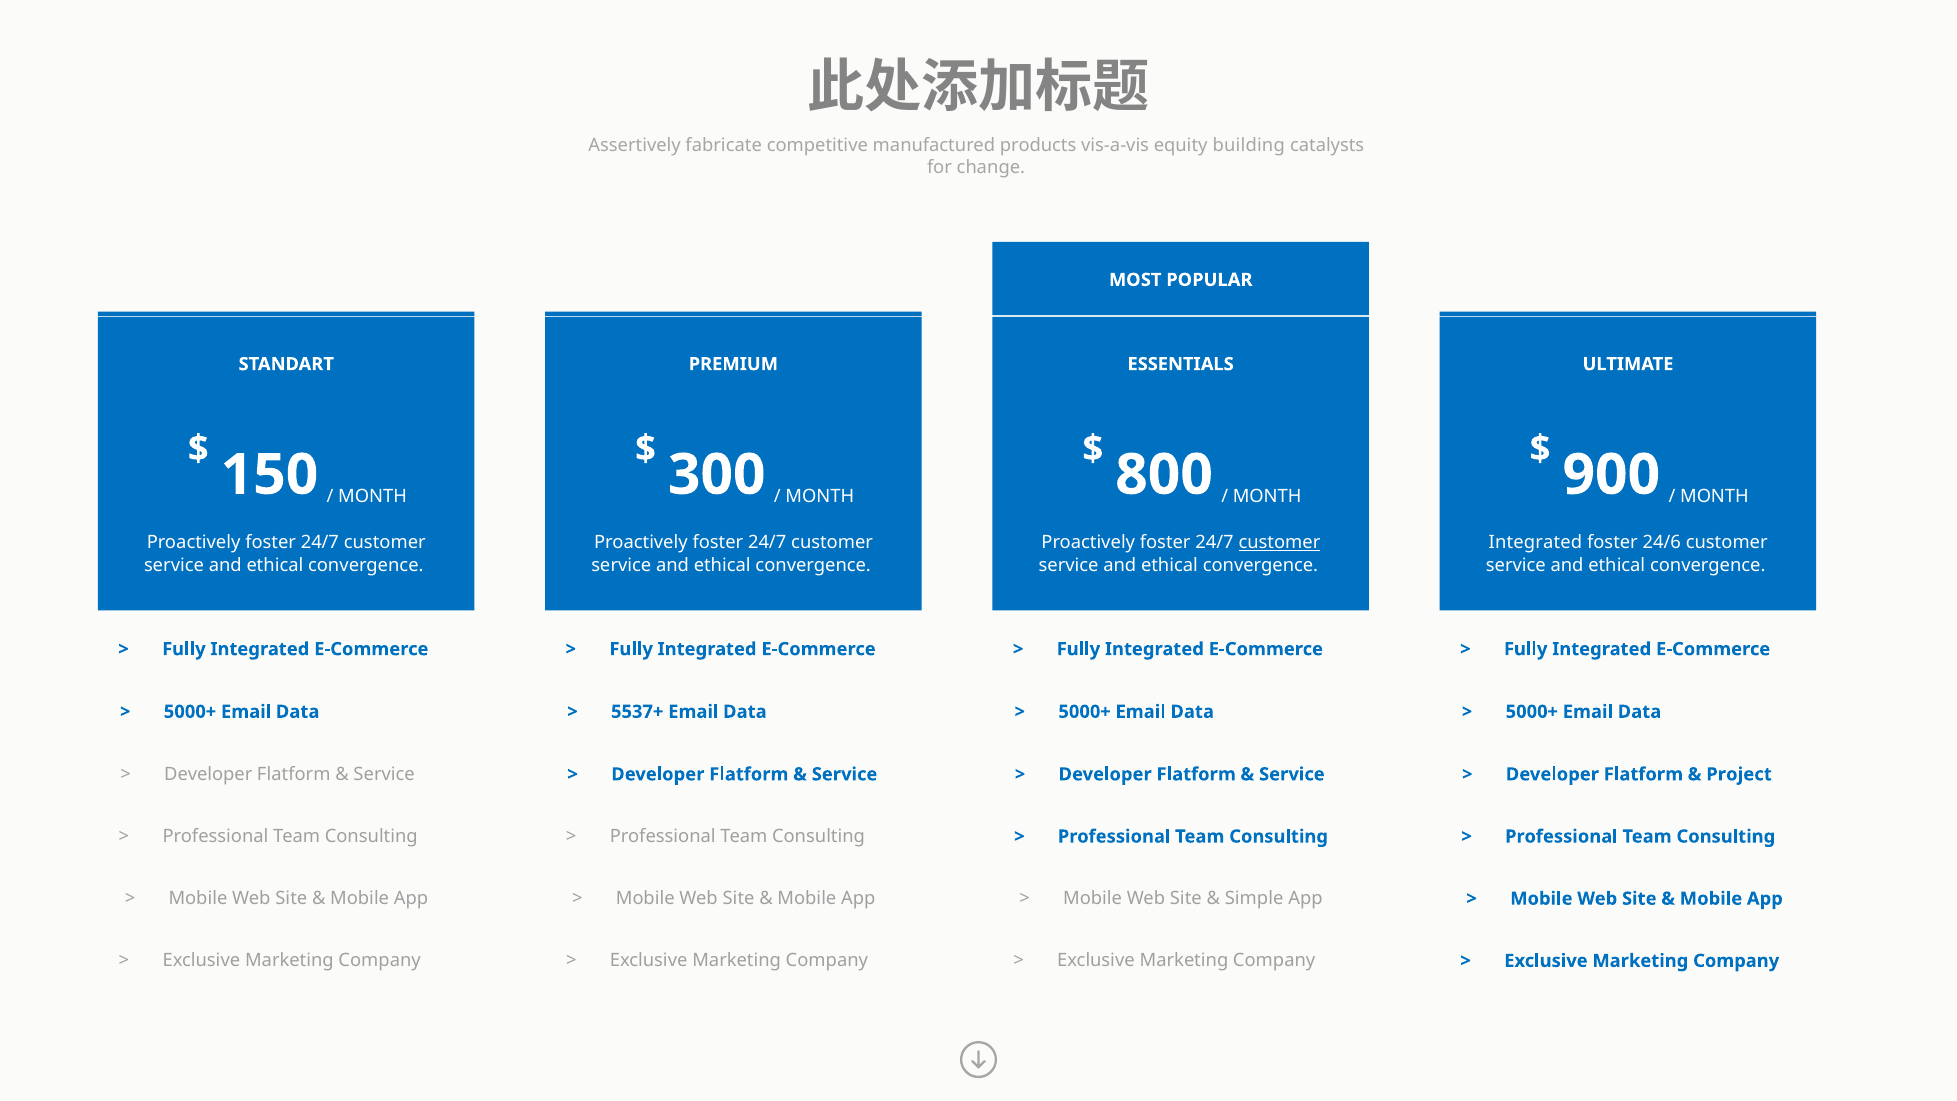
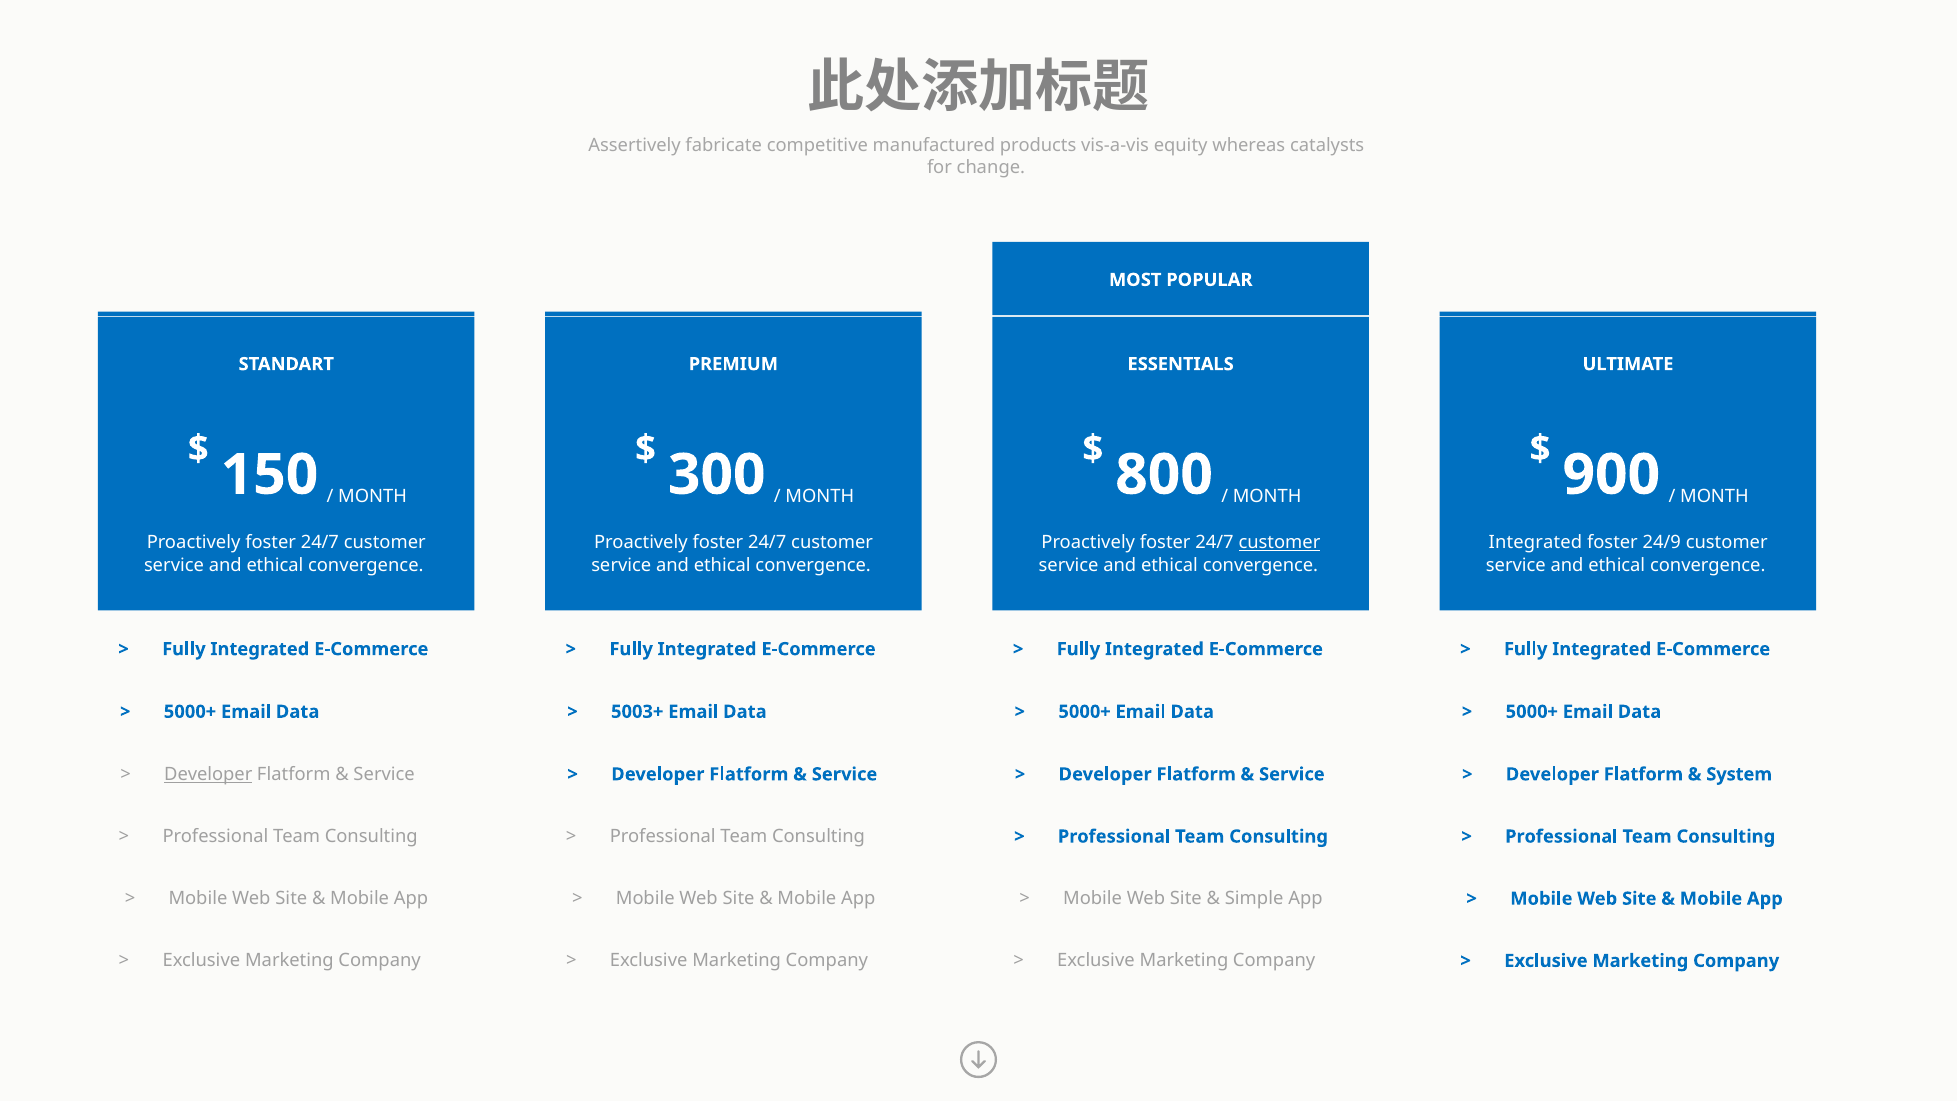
building: building -> whereas (1249, 146)
24/6: 24/6 -> 24/9 (1662, 543)
5537+: 5537+ -> 5003+ (637, 712)
Developer underline: none -> present (208, 774)
Project: Project -> System (1739, 774)
